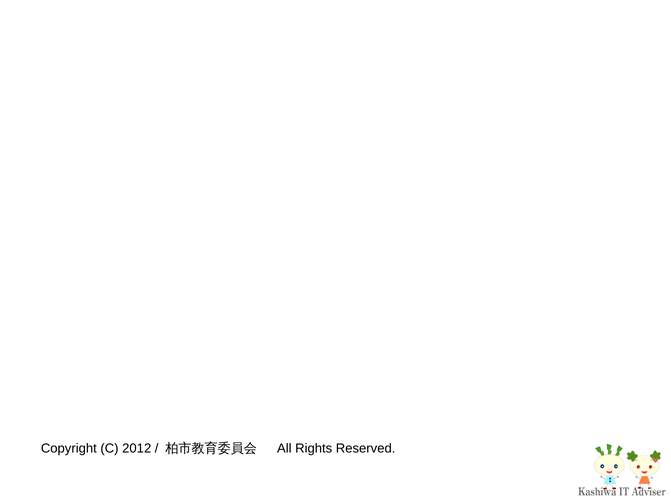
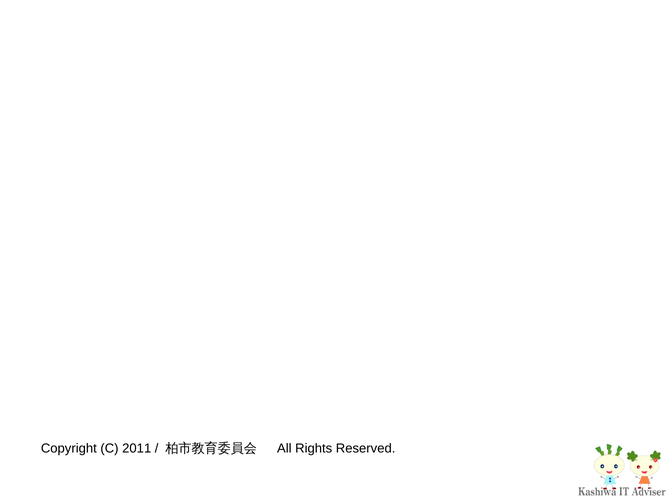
2012: 2012 -> 2011 (137, 449)
